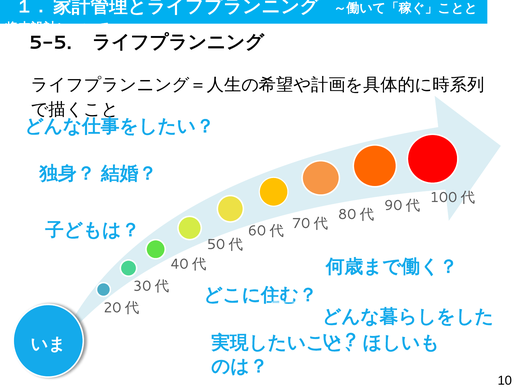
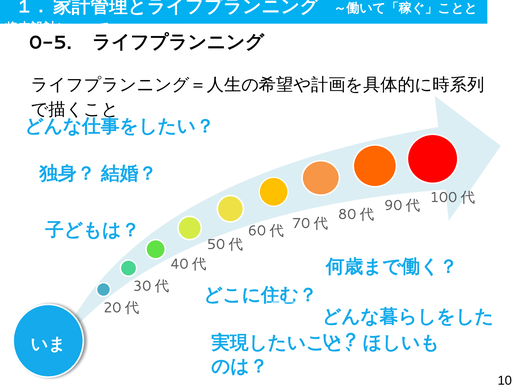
5-5: 5-5 -> 0-5 (50, 43)
